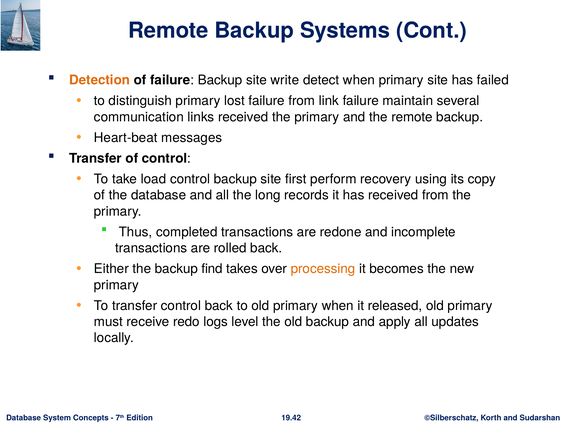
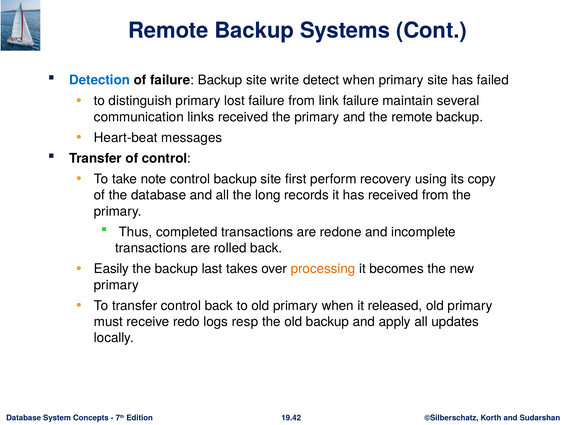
Detection colour: orange -> blue (100, 80)
load: load -> note (154, 179)
Either: Either -> Easily (111, 269)
find: find -> last (212, 269)
level: level -> resp (245, 321)
